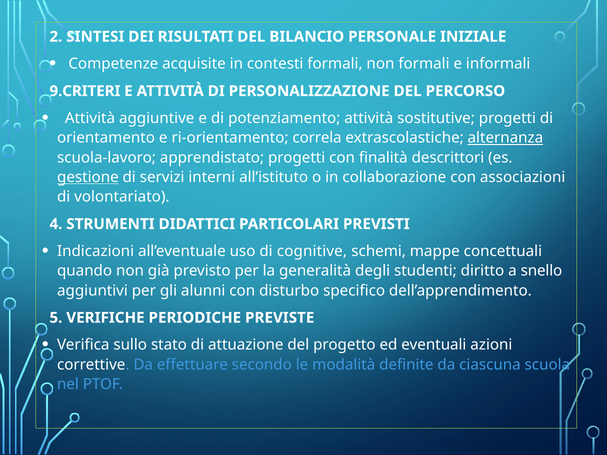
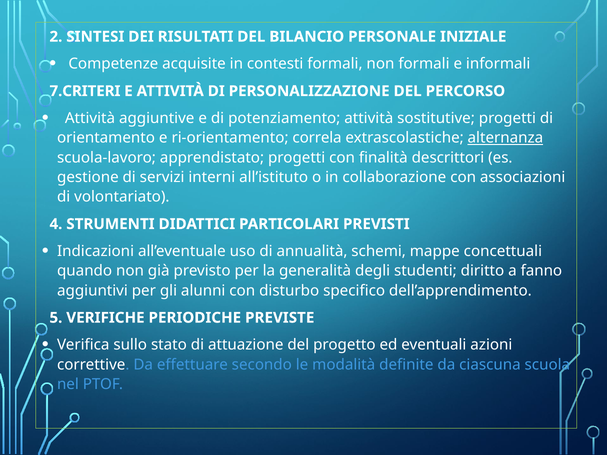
9.CRITERI: 9.CRITERI -> 7.CRITERI (85, 91)
gestione underline: present -> none (88, 177)
cognitive: cognitive -> annualità (312, 251)
snello: snello -> fanno (541, 271)
